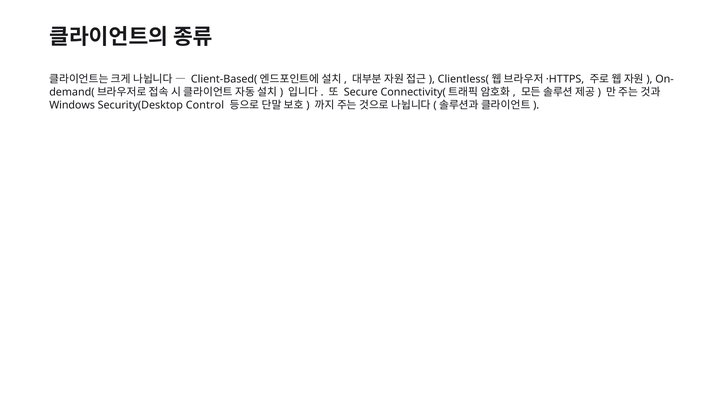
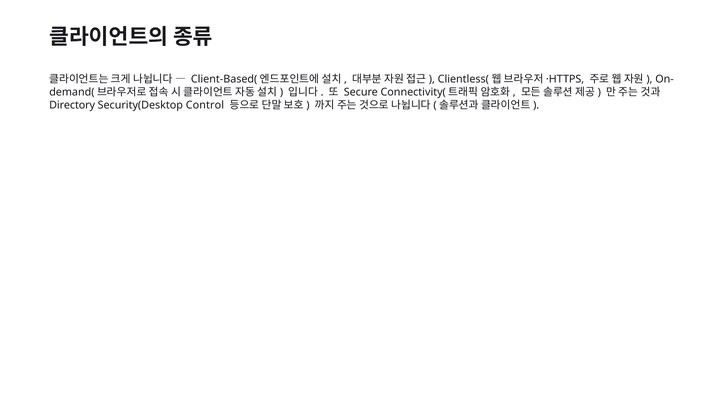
Windows: Windows -> Directory (72, 105)
